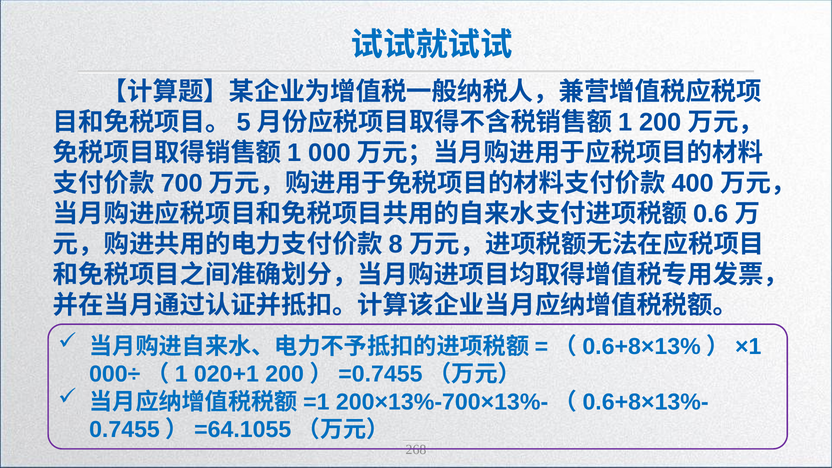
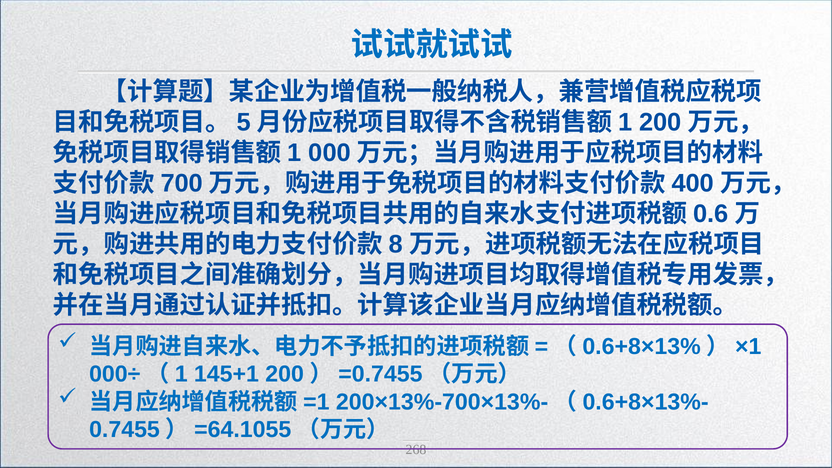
020+1: 020+1 -> 145+1 (226, 374)
